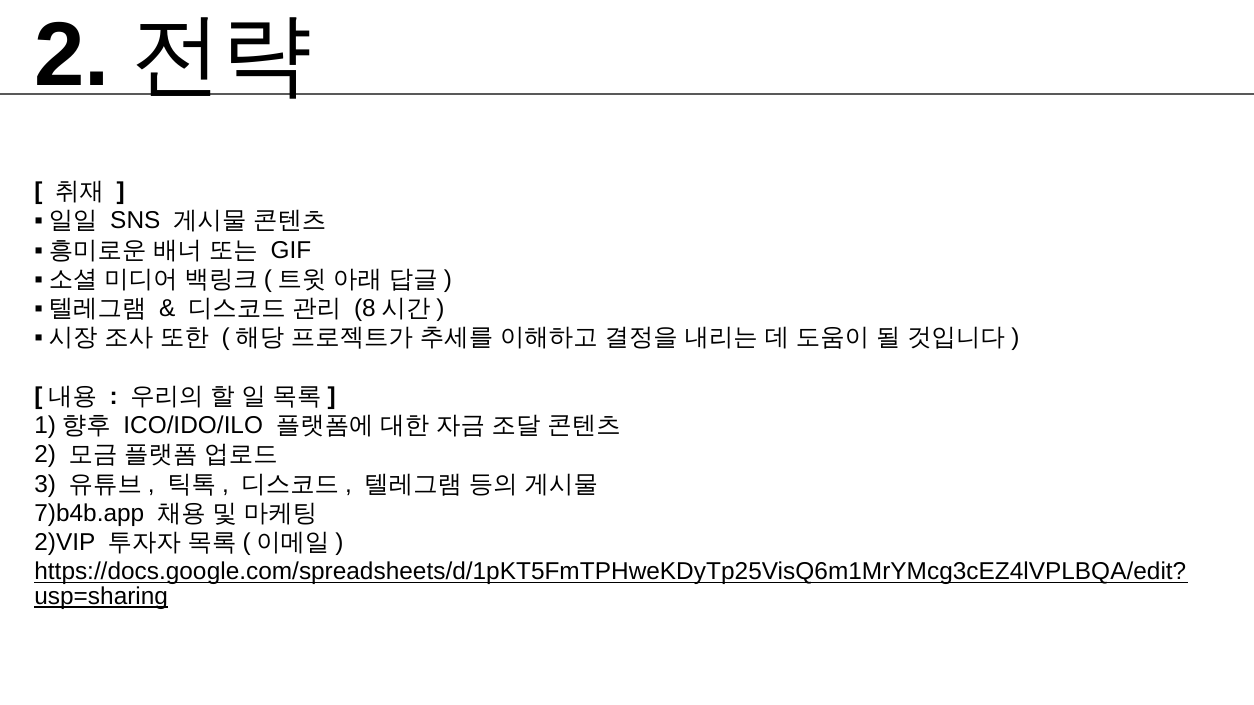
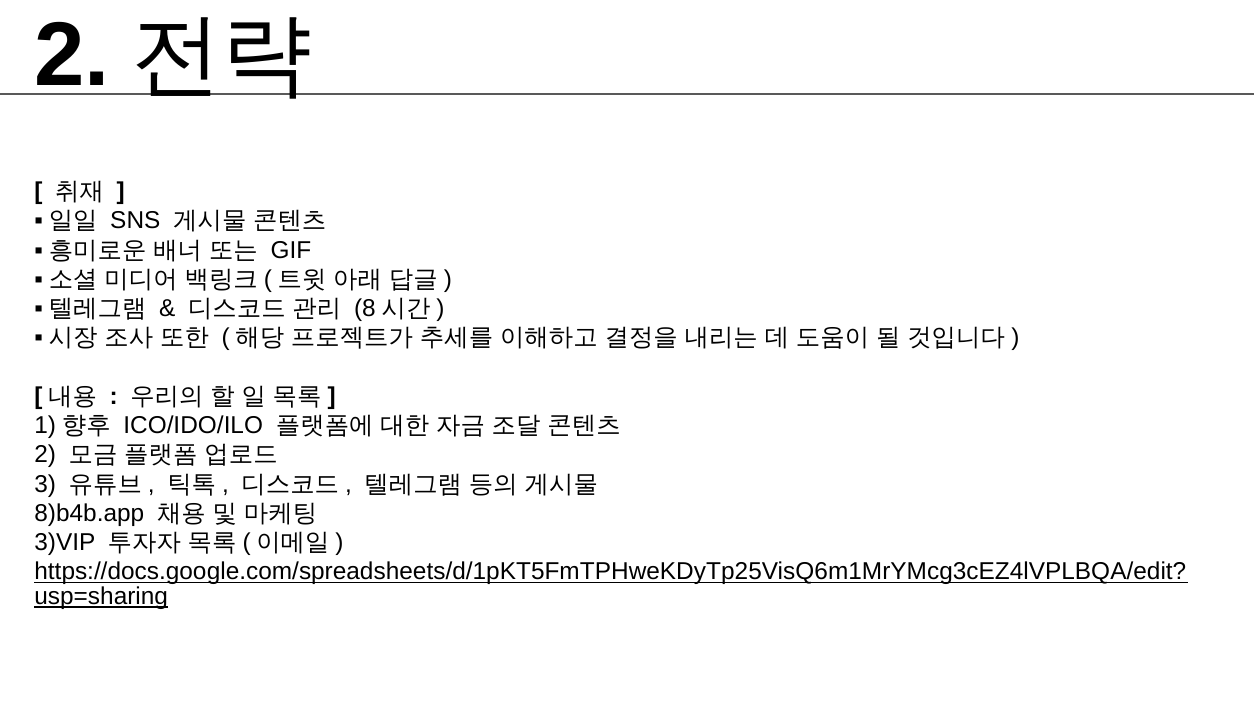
7)b4b.app: 7)b4b.app -> 8)b4b.app (89, 514)
2)VIP: 2)VIP -> 3)VIP (65, 543)
